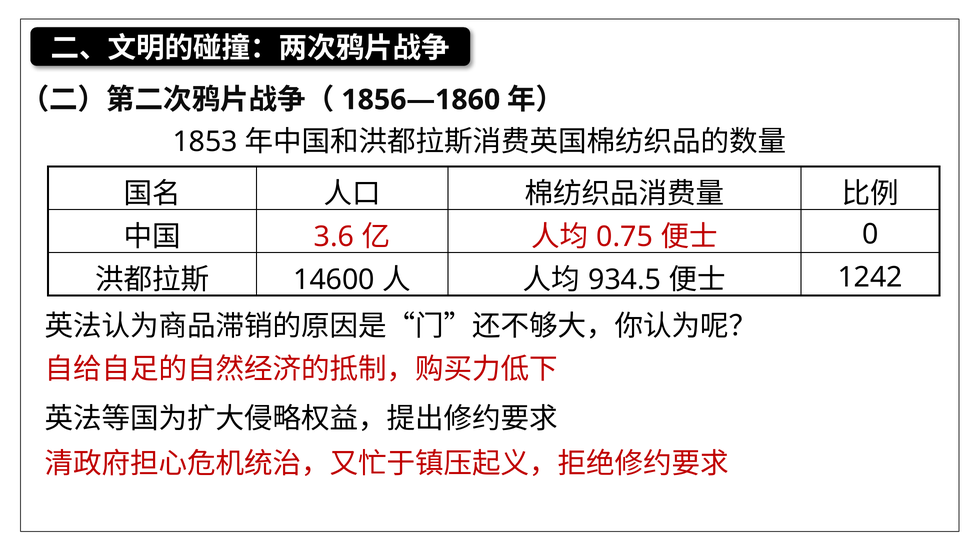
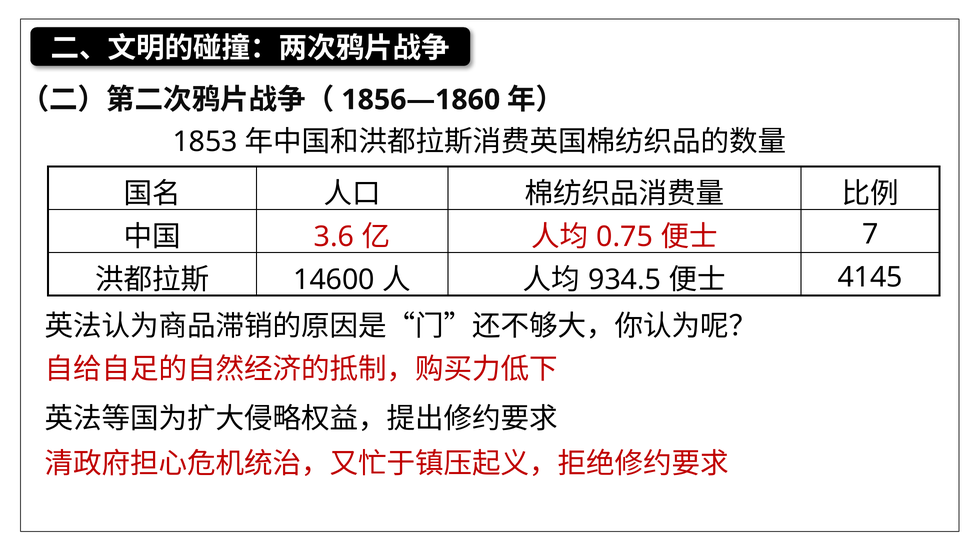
0: 0 -> 7 (870, 234)
1242: 1242 -> 4145 (870, 277)
